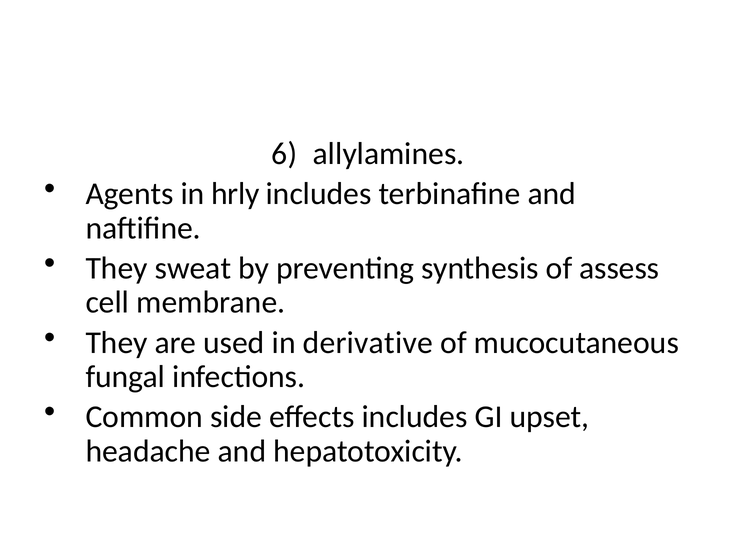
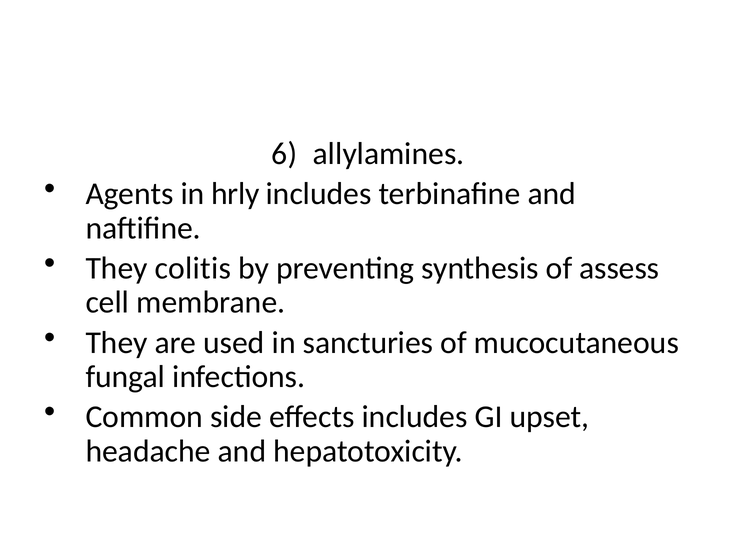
sweat: sweat -> colitis (193, 268)
derivative: derivative -> sancturies (368, 343)
